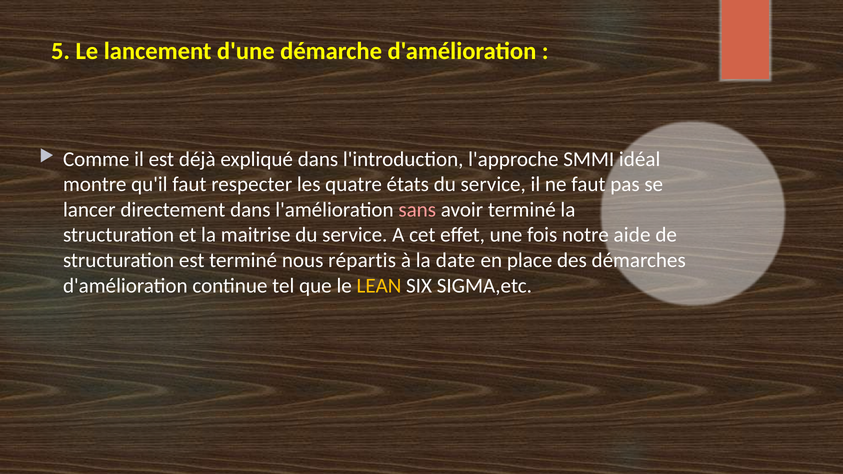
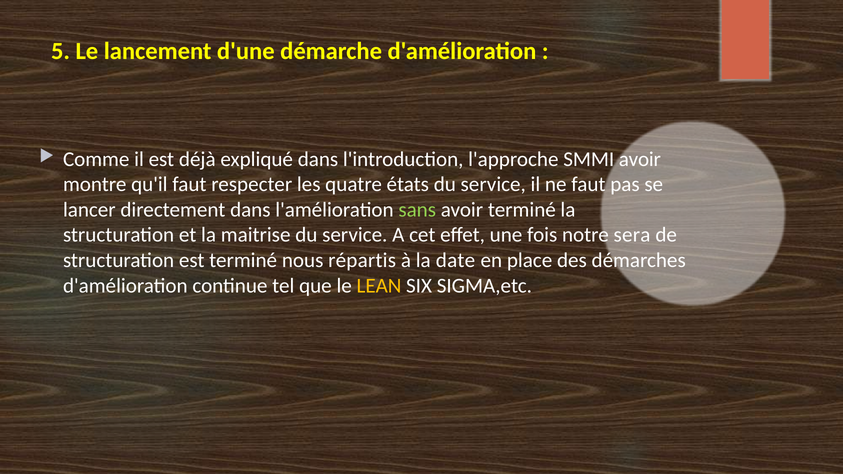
SMMI idéal: idéal -> avoir (640, 159)
sans colour: pink -> light green (417, 210)
aide: aide -> sera (632, 235)
